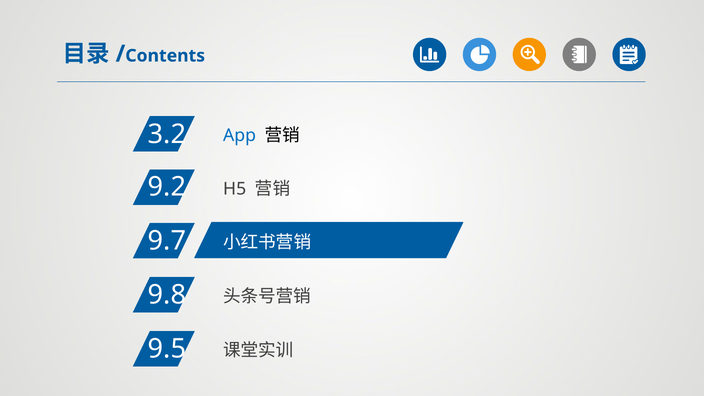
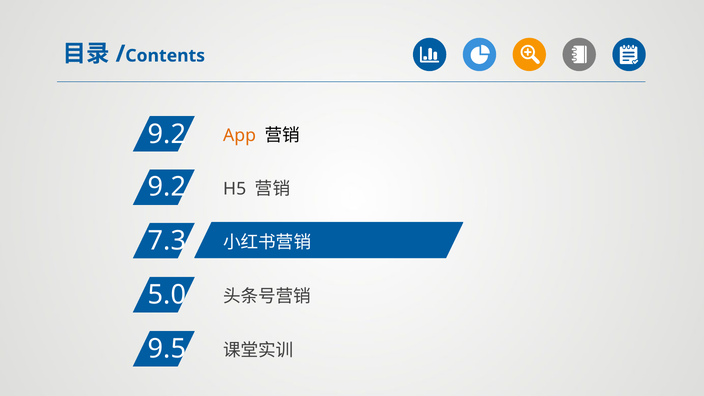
3.2: 3.2 -> 9.2 (167, 135)
App colour: blue -> orange (240, 135)
9.7: 9.7 -> 7.3 (167, 241)
9.8: 9.8 -> 5.0 (167, 295)
